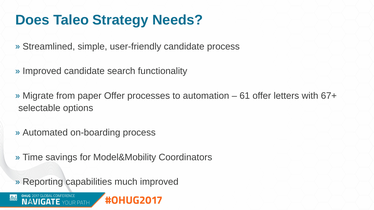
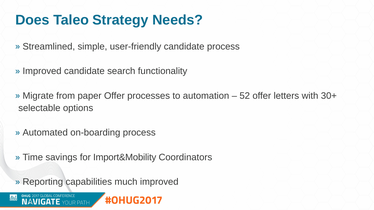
61: 61 -> 52 (245, 96)
67+: 67+ -> 30+ (329, 96)
Model&Mobility: Model&Mobility -> Import&Mobility (125, 158)
